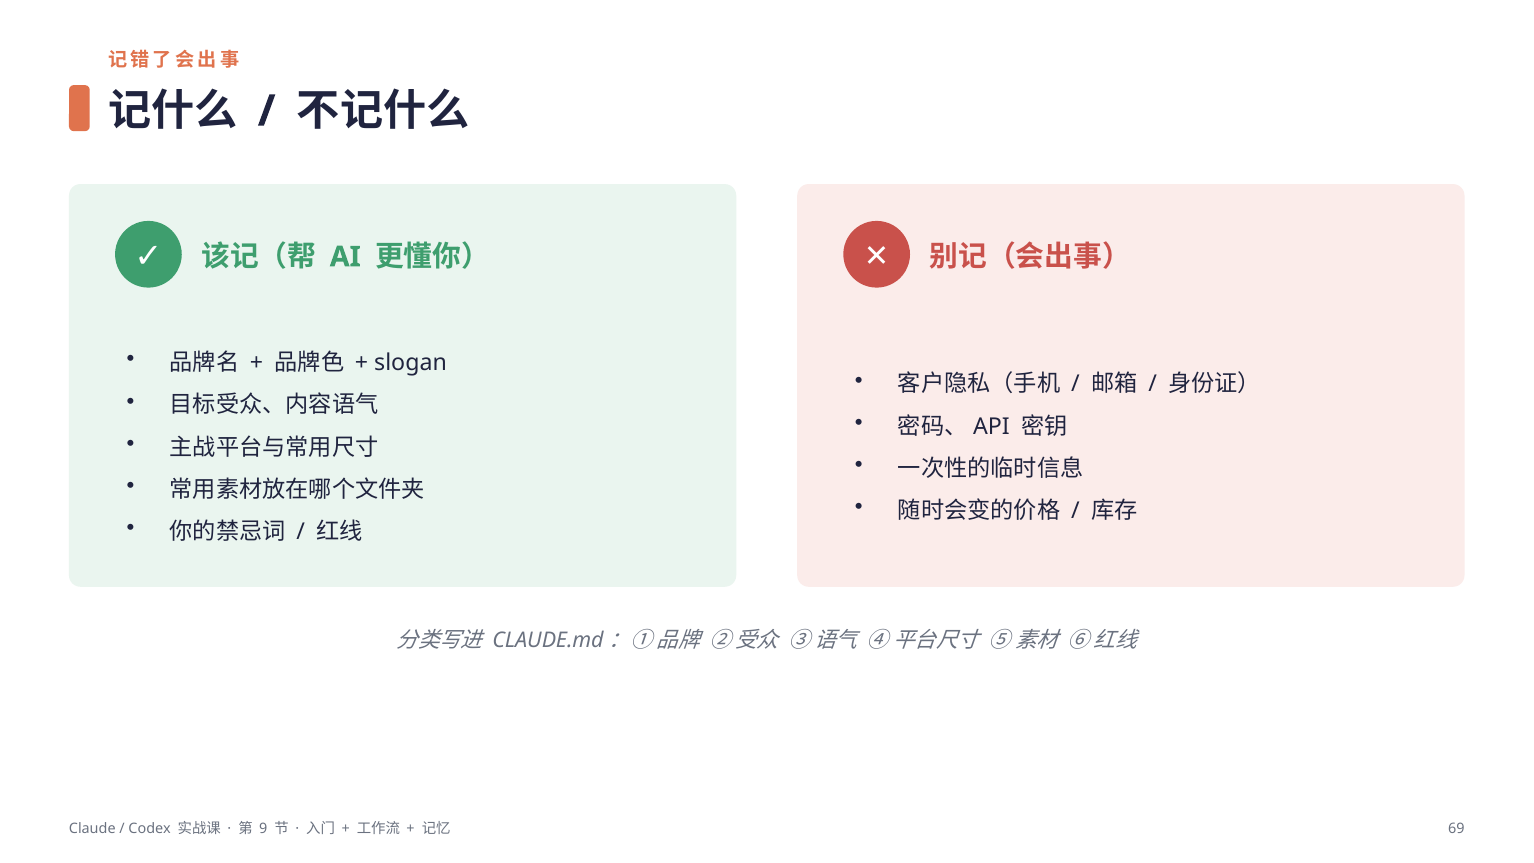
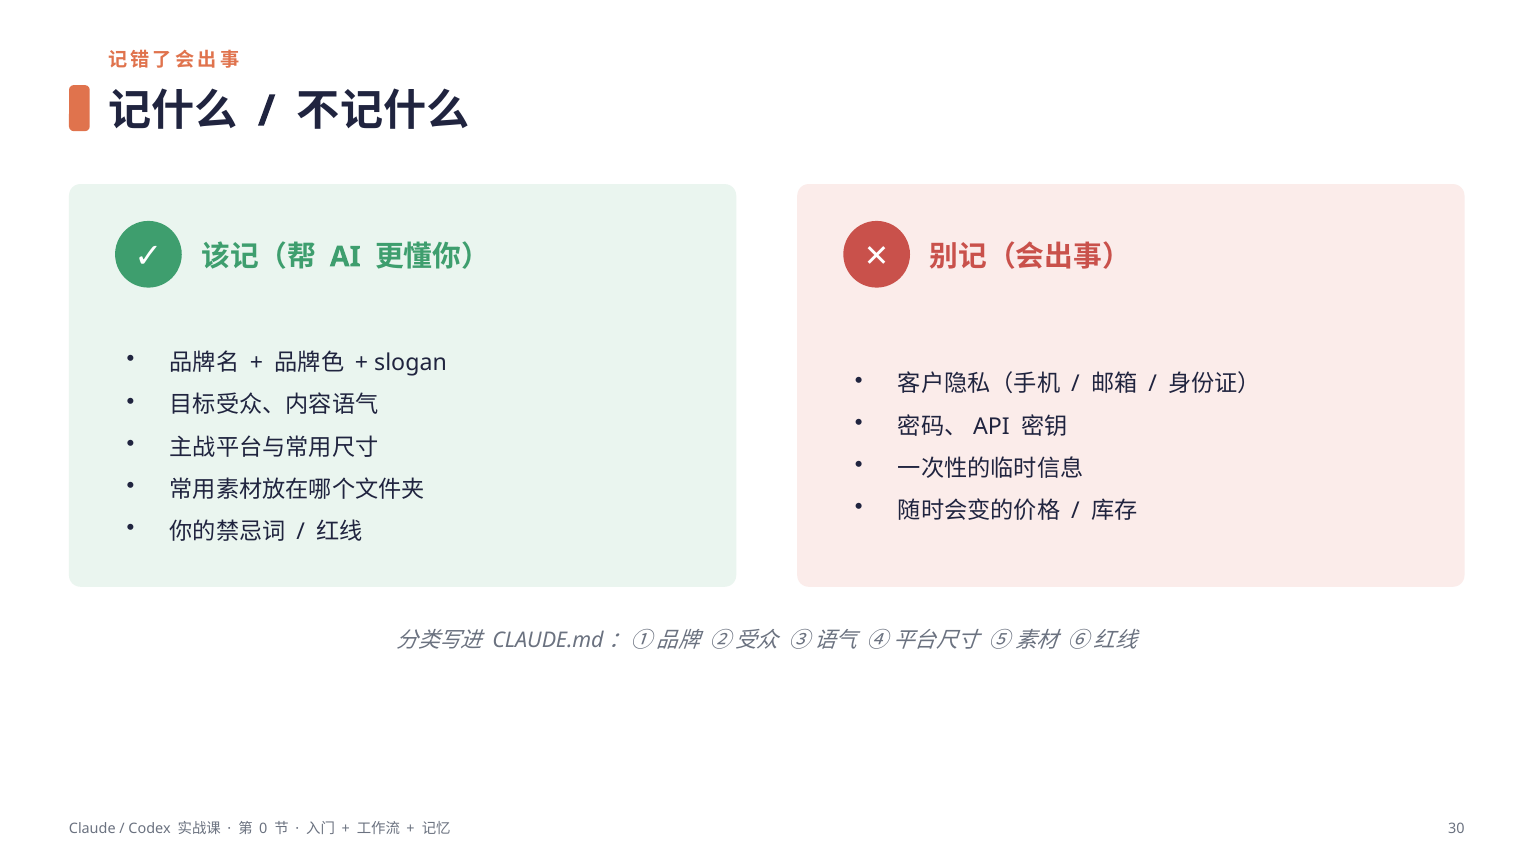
9: 9 -> 0 (263, 828)
69: 69 -> 30 (1456, 828)
